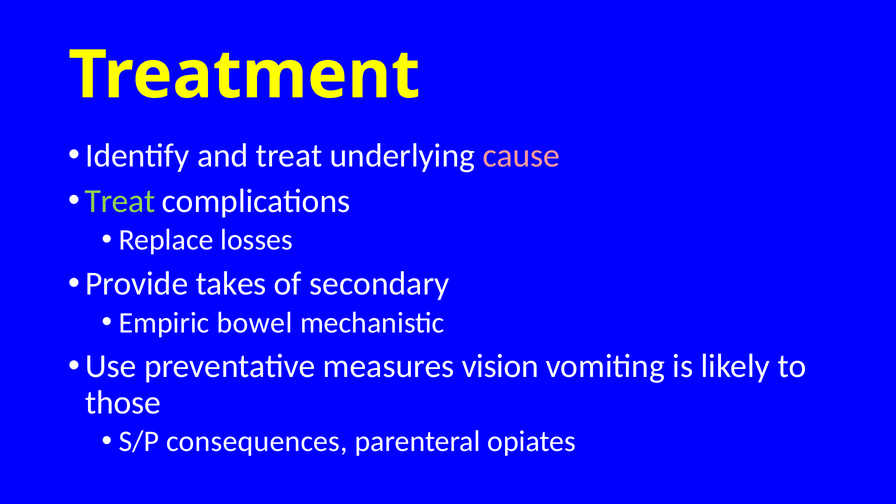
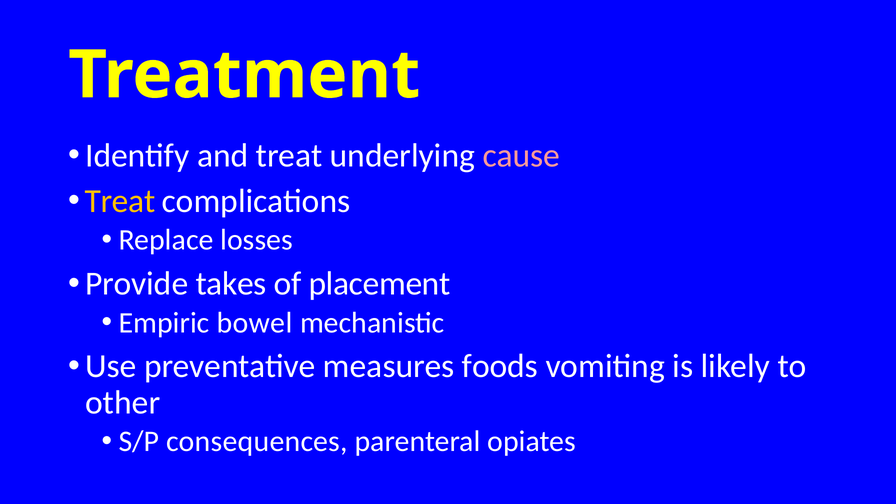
Treat colour: light green -> yellow (120, 201)
secondary: secondary -> placement (380, 284)
vision: vision -> foods (500, 366)
those: those -> other (123, 403)
